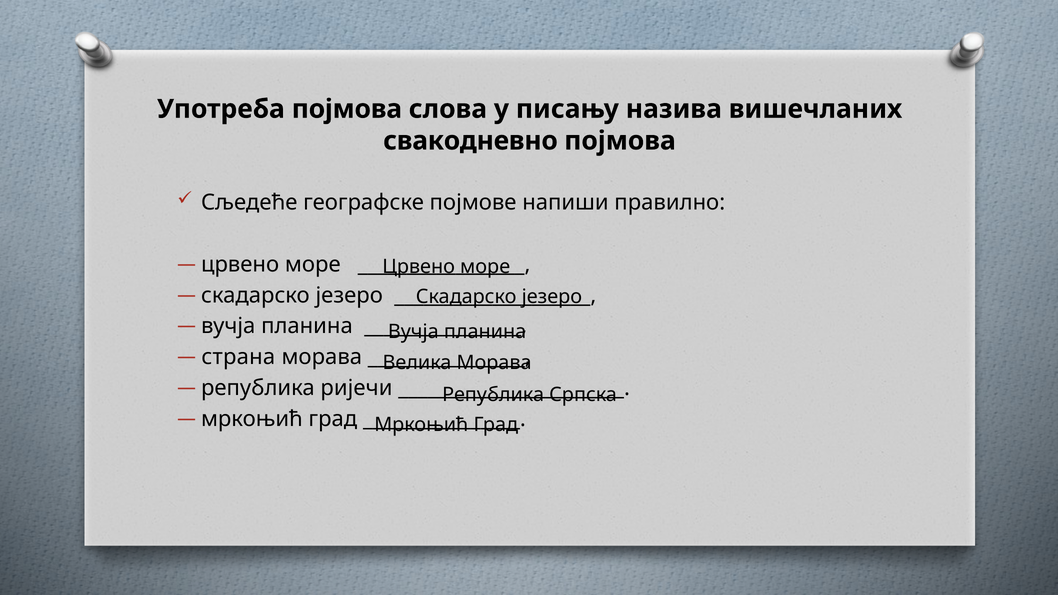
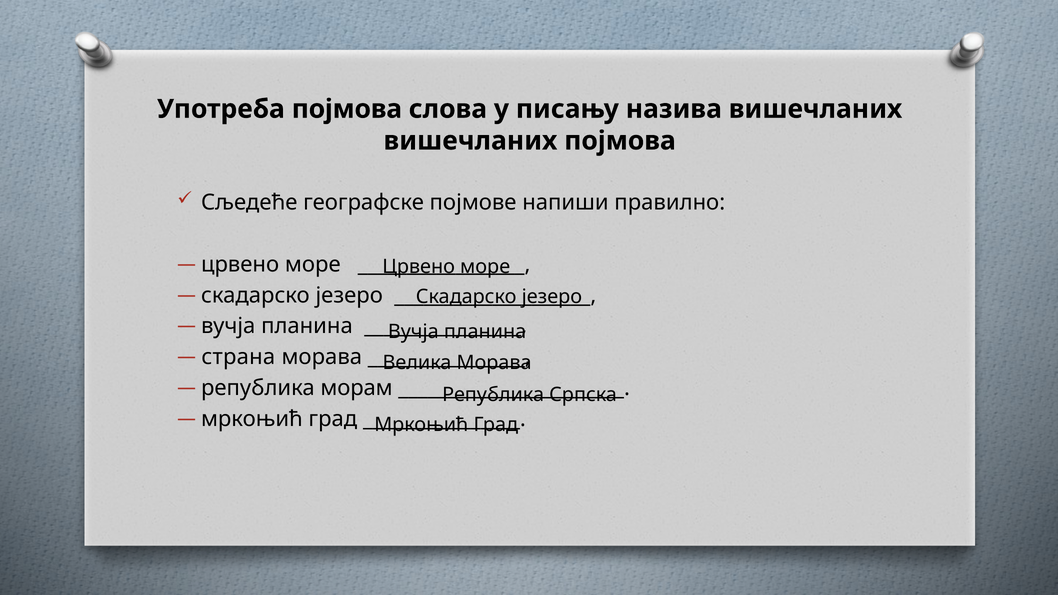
свакодневно: свакодневно -> вишечланих (470, 141)
ријечи: ријечи -> морам (357, 388)
